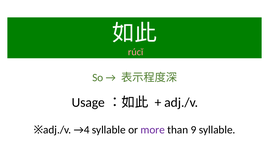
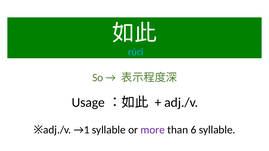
rúcǐ colour: pink -> light blue (136, 52)
→4: →4 -> →1 (82, 130)
9: 9 -> 6 (194, 130)
